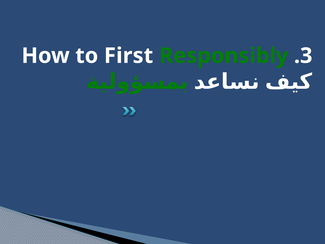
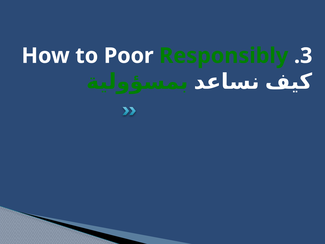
First: First -> Poor (129, 56)
